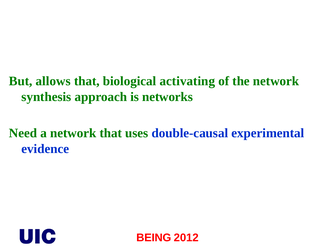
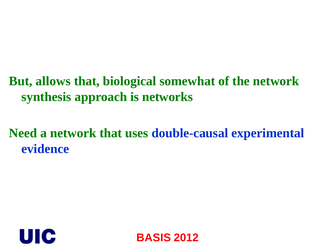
activating: activating -> somewhat (187, 81)
BEING: BEING -> BASIS (154, 238)
